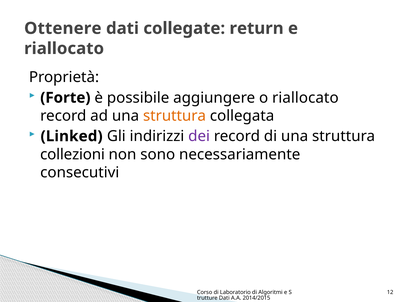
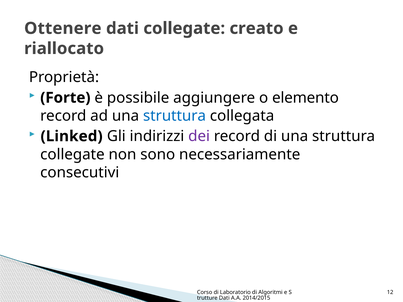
return: return -> creato (257, 28)
o riallocato: riallocato -> elemento (305, 98)
struttura colour: orange -> blue (174, 116)
collezioni: collezioni -> collegate (72, 154)
